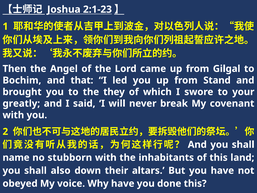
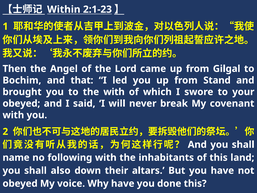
Joshua: Joshua -> Within (64, 9)
the they: they -> with (114, 92)
greatly: greatly -> obeyed (21, 103)
stubborn: stubborn -> following (70, 157)
